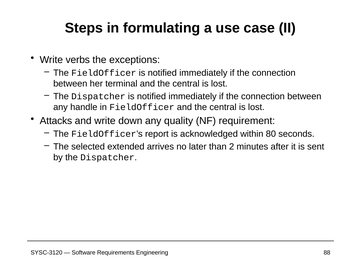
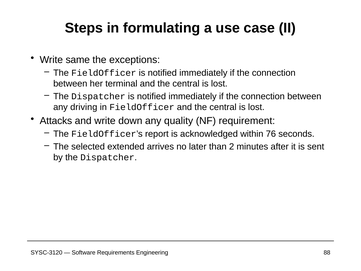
verbs: verbs -> same (78, 60)
handle: handle -> driving (84, 107)
80: 80 -> 76 (271, 134)
